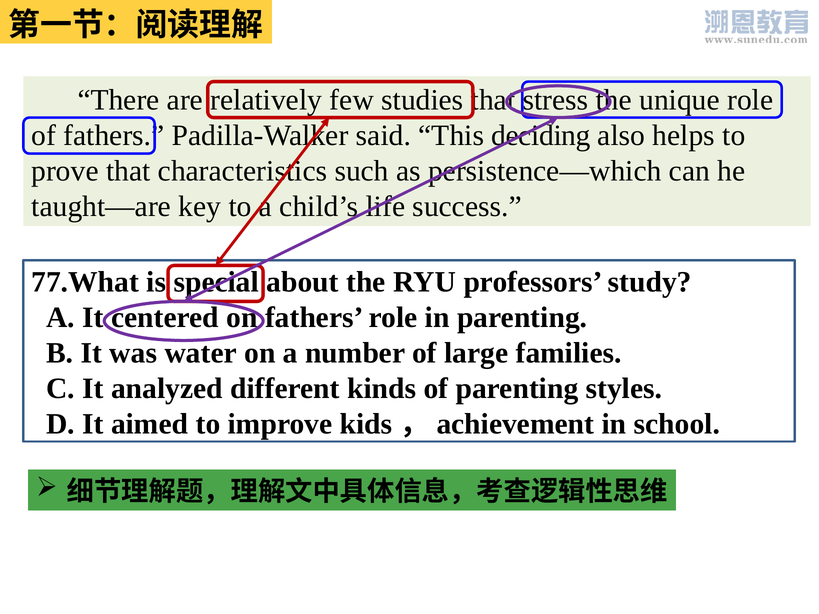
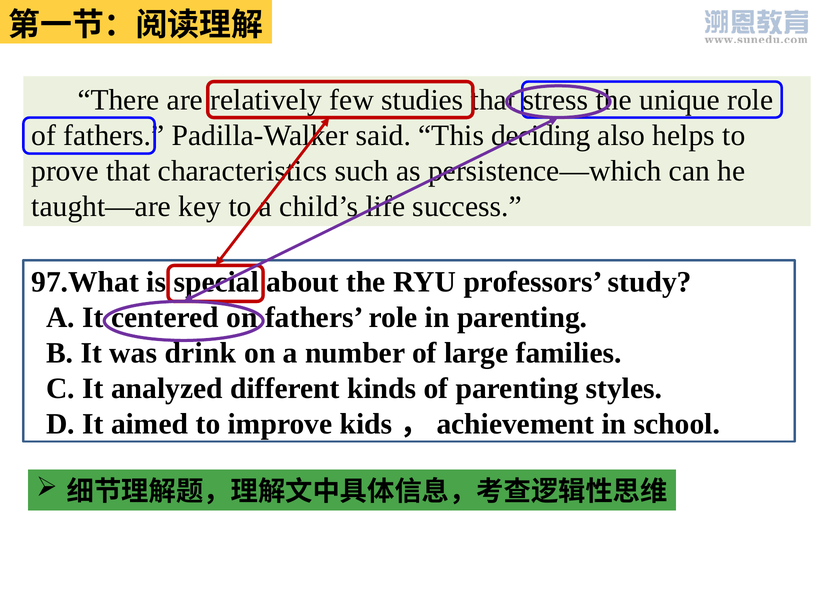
77.What: 77.What -> 97.What (85, 282)
water: water -> drink (201, 353)
